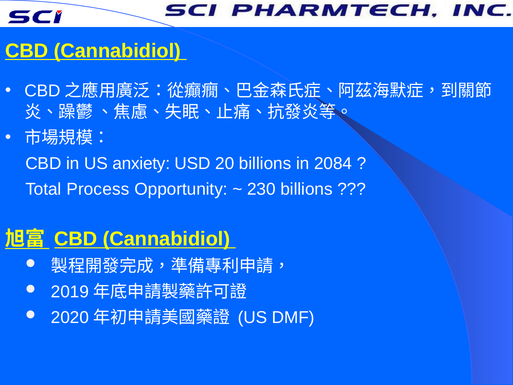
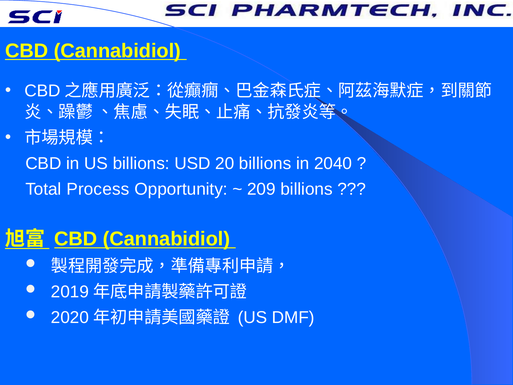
US anxiety: anxiety -> billions (141, 163)
2084: 2084 -> 2040 (333, 163)
230: 230 -> 209 (261, 189)
